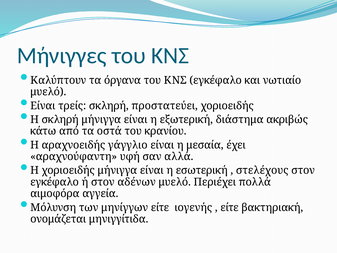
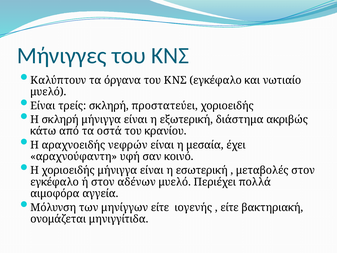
γάγγλιο: γάγγλιο -> νεφρών (128, 145)
αλλά: αλλά -> κοινό (179, 156)
στελέχους: στελέχους -> μεταβολές (262, 170)
